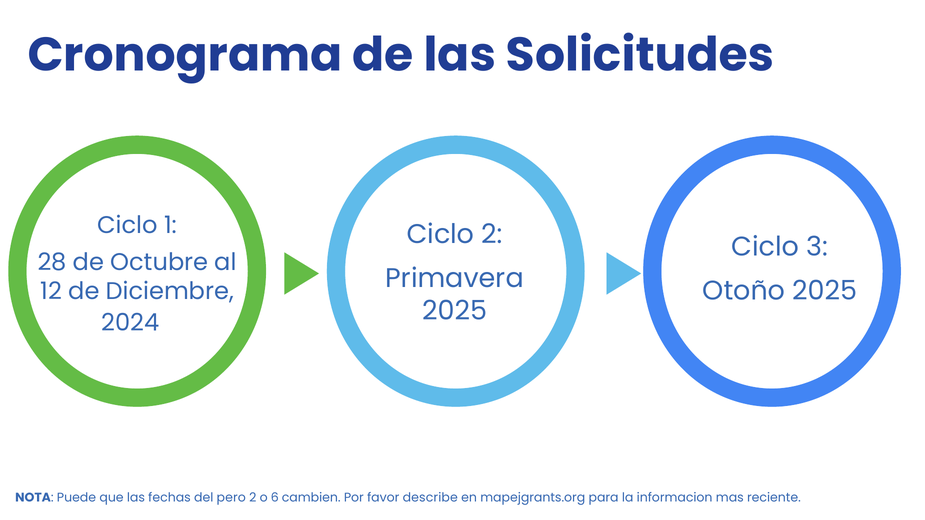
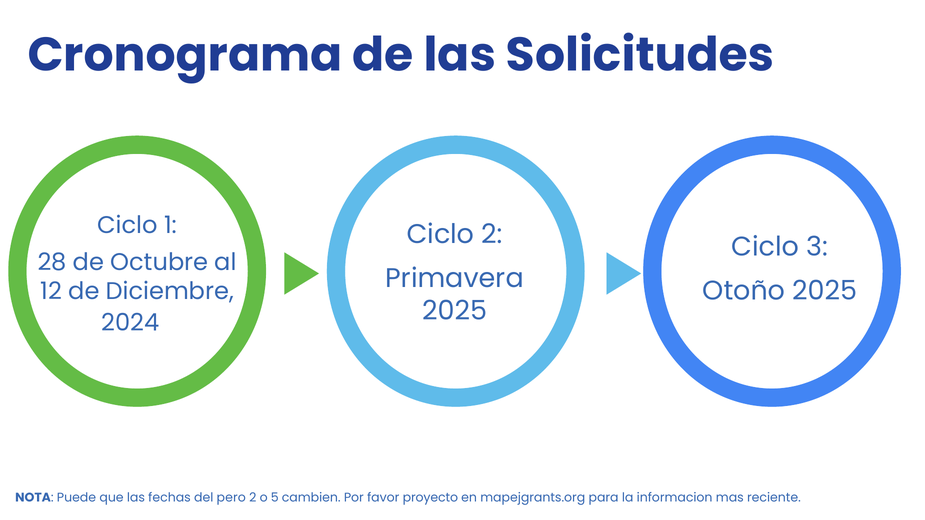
6: 6 -> 5 (275, 498)
describe: describe -> proyecto (430, 498)
